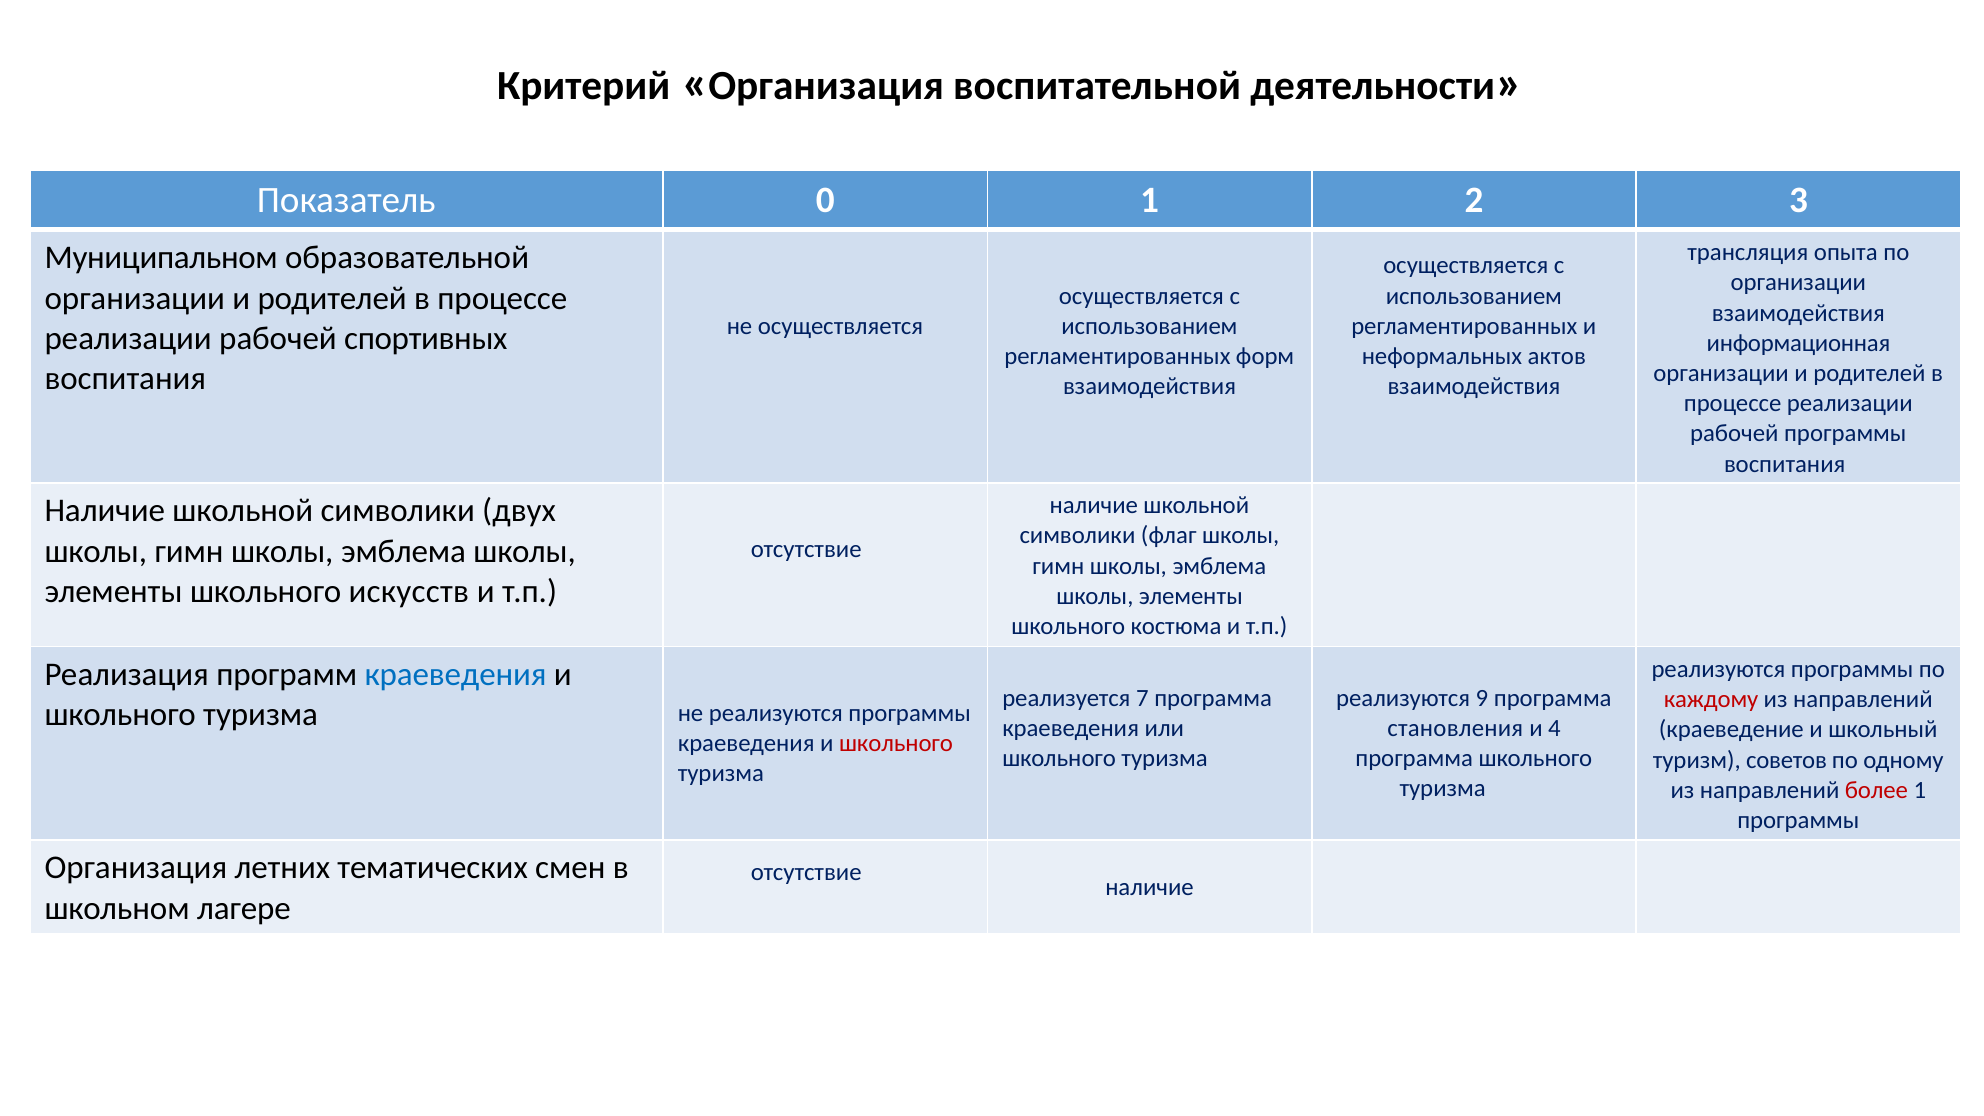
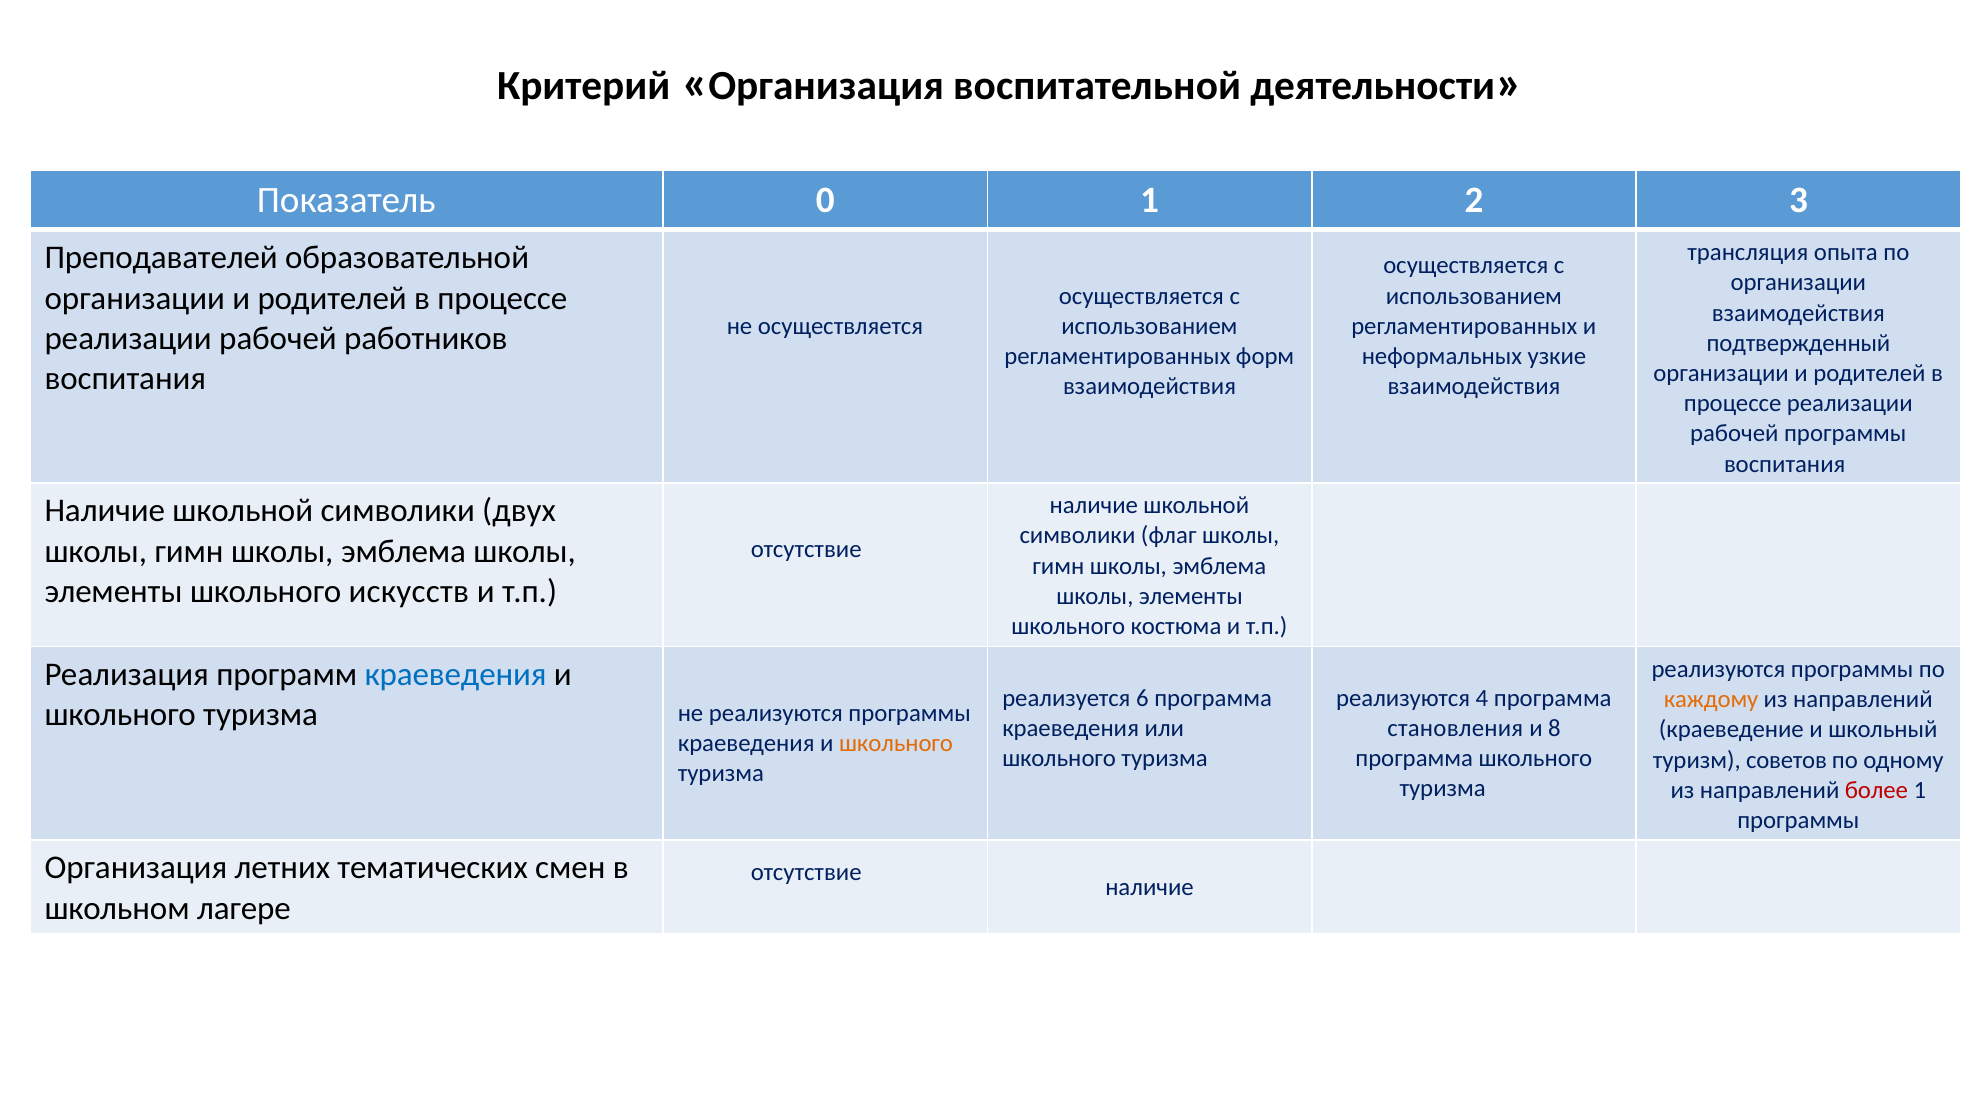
Муниципальном: Муниципальном -> Преподавателей (161, 258)
спортивных: спортивных -> работников (426, 339)
информационная: информационная -> подтвержденный (1798, 343)
актов: актов -> узкие (1557, 356)
7: 7 -> 6 (1142, 698)
9: 9 -> 4 (1482, 698)
каждому colour: red -> orange (1711, 699)
4: 4 -> 8 (1554, 728)
школьного colour: red -> orange (896, 743)
